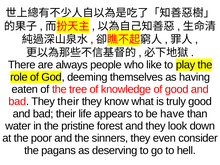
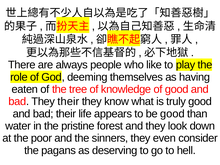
be have: have -> good (172, 114)
